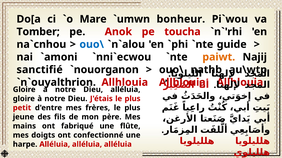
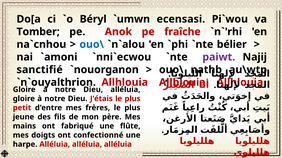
Mare: Mare -> Béryl (93, 19)
bonheur: bonheur -> ecensasi (181, 19)
toucha: toucha -> fraîche (183, 32)
guide: guide -> bélier (232, 45)
paiwt colour: orange -> purple (219, 57)
